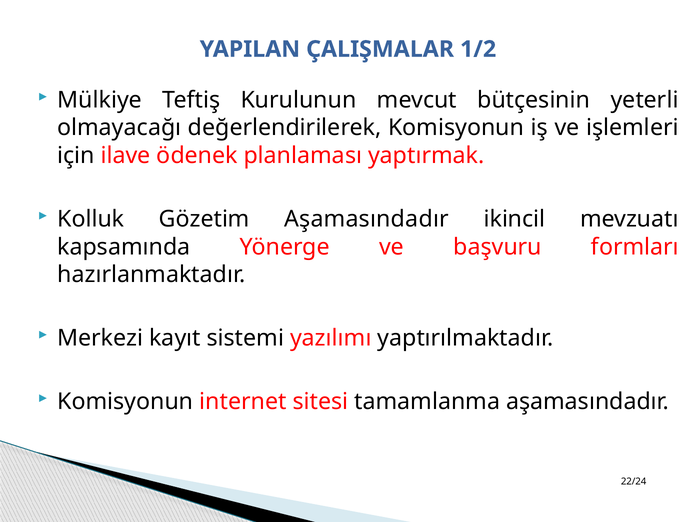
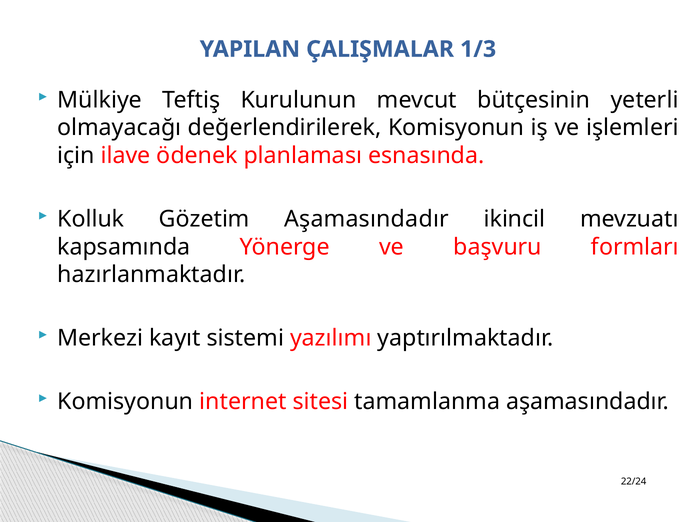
1/2: 1/2 -> 1/3 (478, 49)
yaptırmak: yaptırmak -> esnasında (426, 156)
